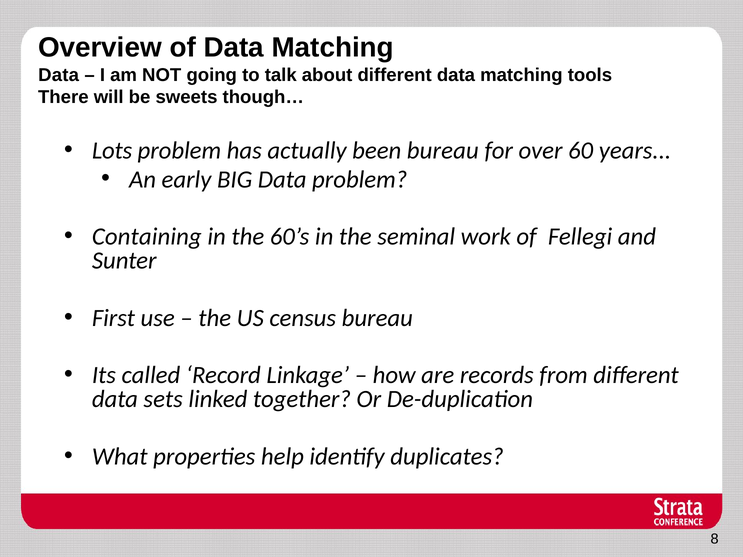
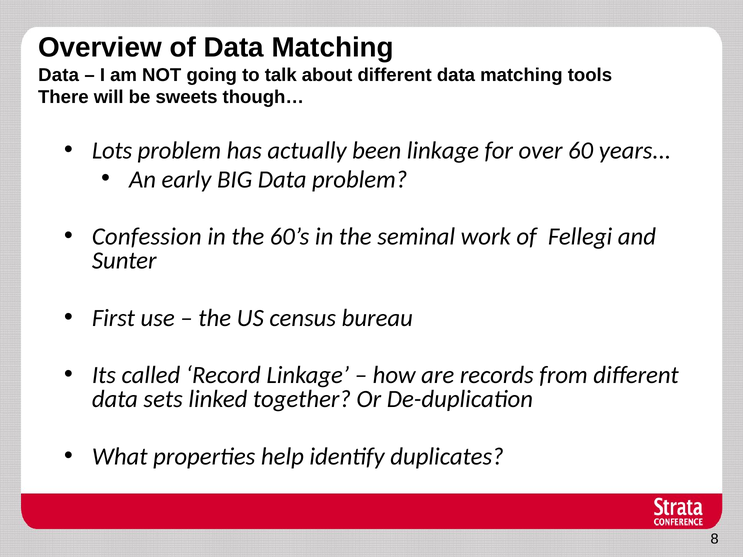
been bureau: bureau -> linkage (443, 151)
Containing: Containing -> Confession (147, 237)
